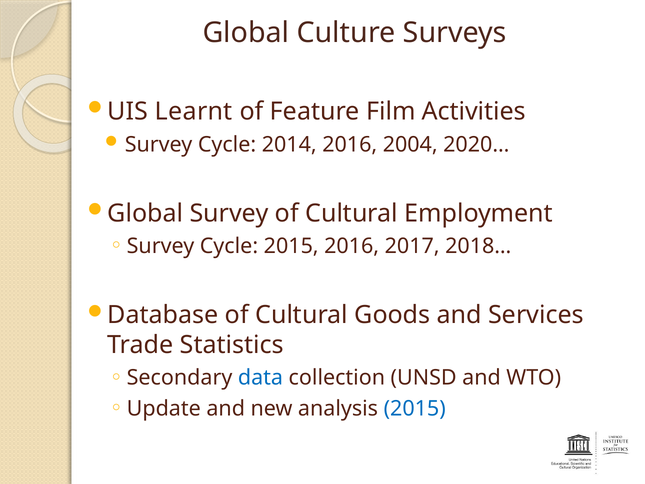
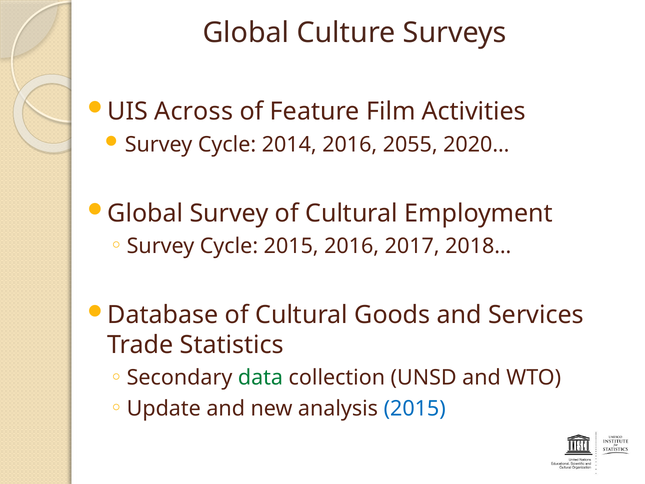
Learnt: Learnt -> Across (194, 111)
2004: 2004 -> 2055 (410, 144)
data colour: blue -> green (261, 378)
